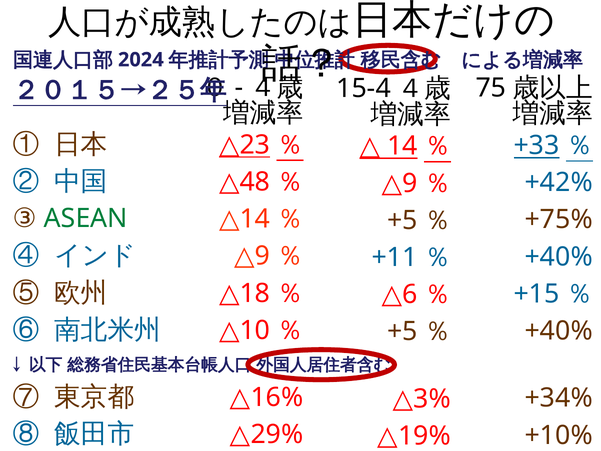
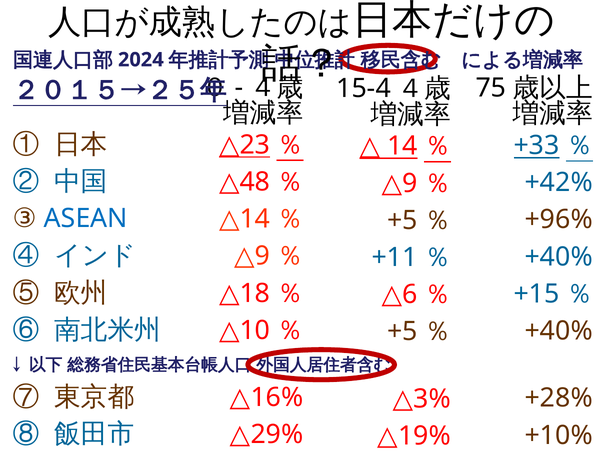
ASEAN colour: green -> blue (86, 218)
+75%: +75% -> +96% (559, 220)
+34%: +34% -> +28% (559, 398)
